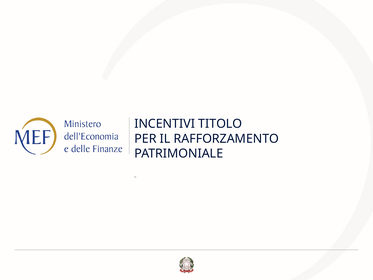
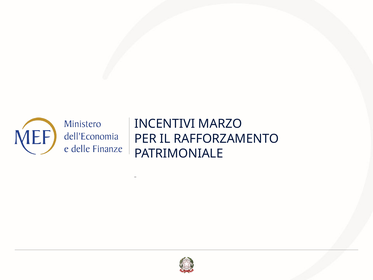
TITOLO: TITOLO -> MARZO (220, 124)
